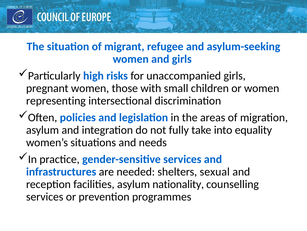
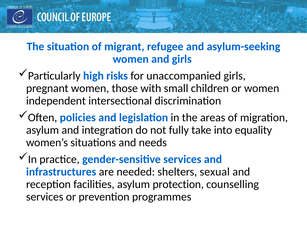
representing: representing -> independent (56, 100)
nationality: nationality -> protection (178, 184)
